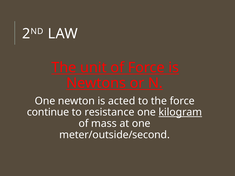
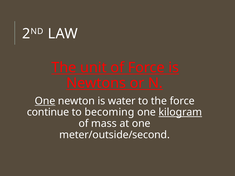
One underline: none -> present (45, 101)
acted: acted -> water (122, 101)
resistance: resistance -> becoming (109, 112)
